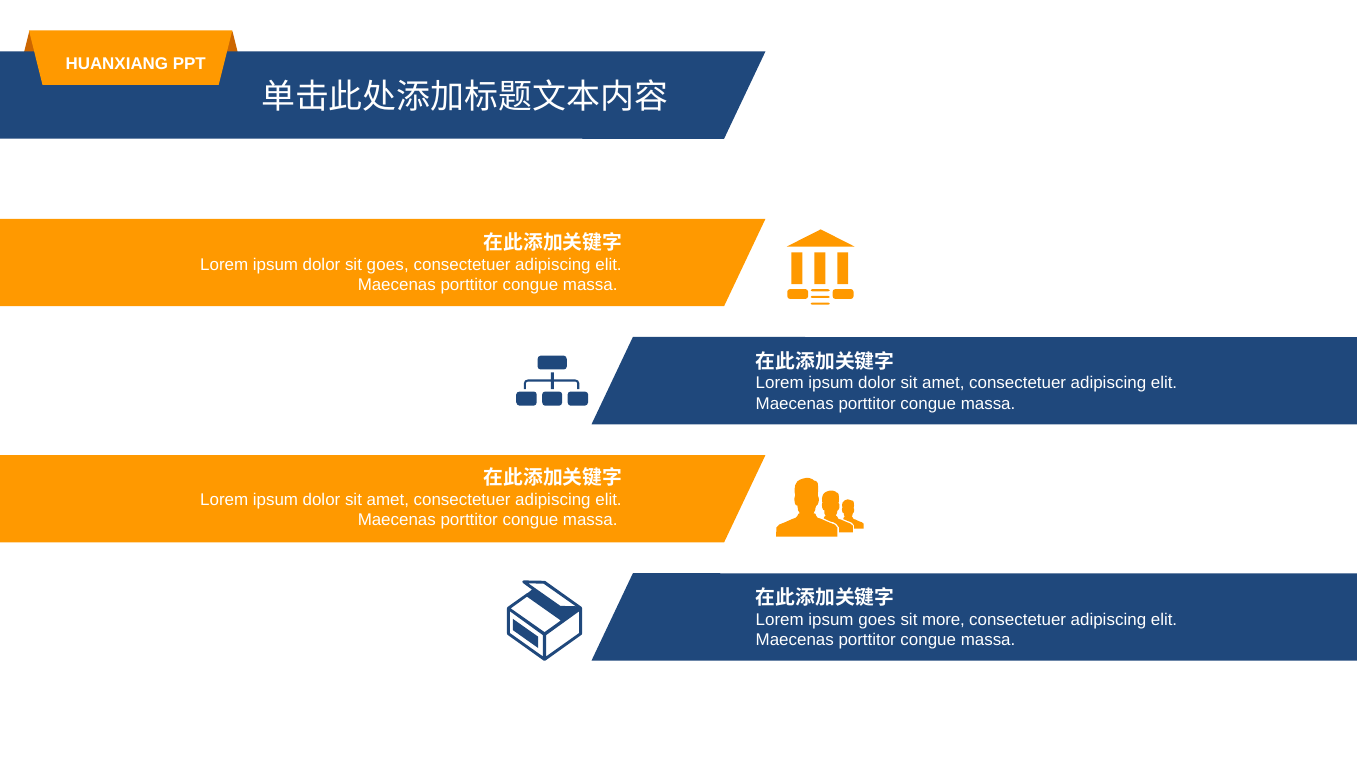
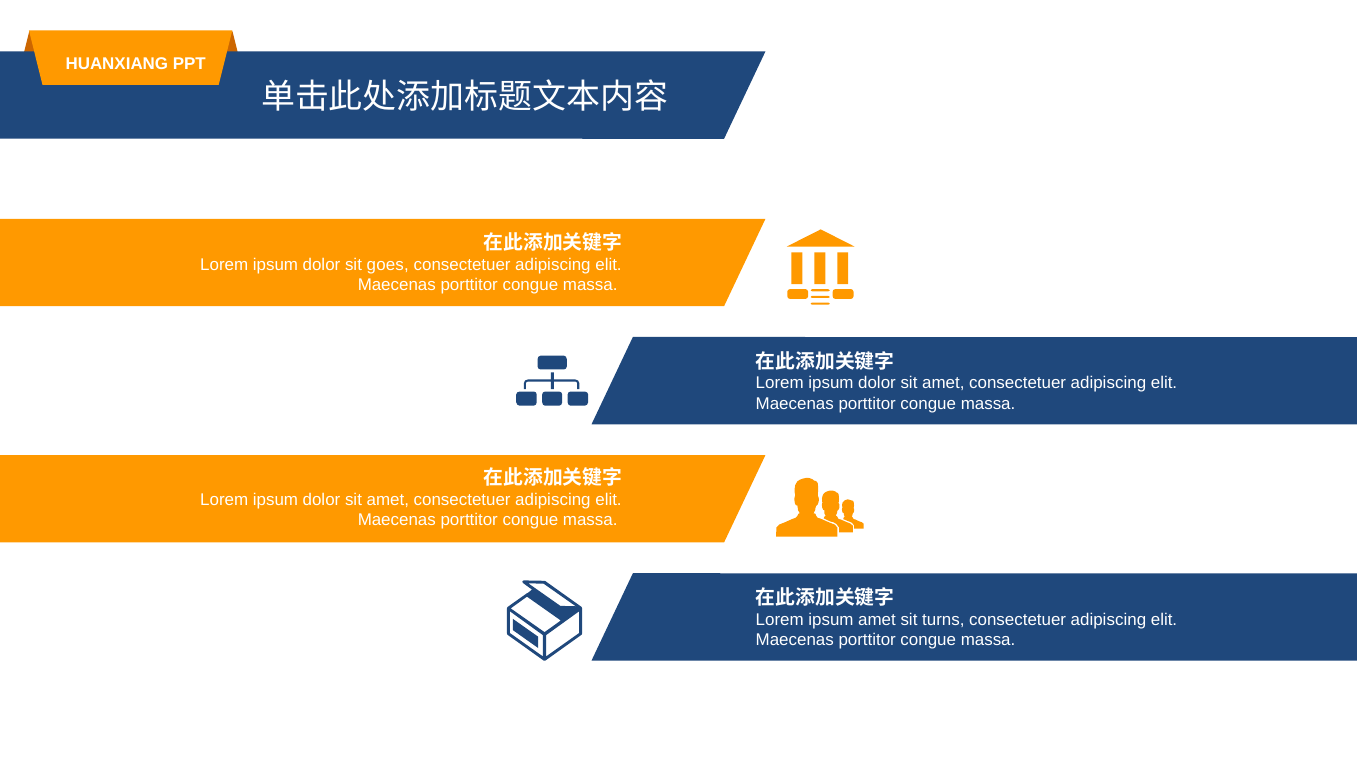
ipsum goes: goes -> amet (877, 620)
more: more -> turns (943, 620)
